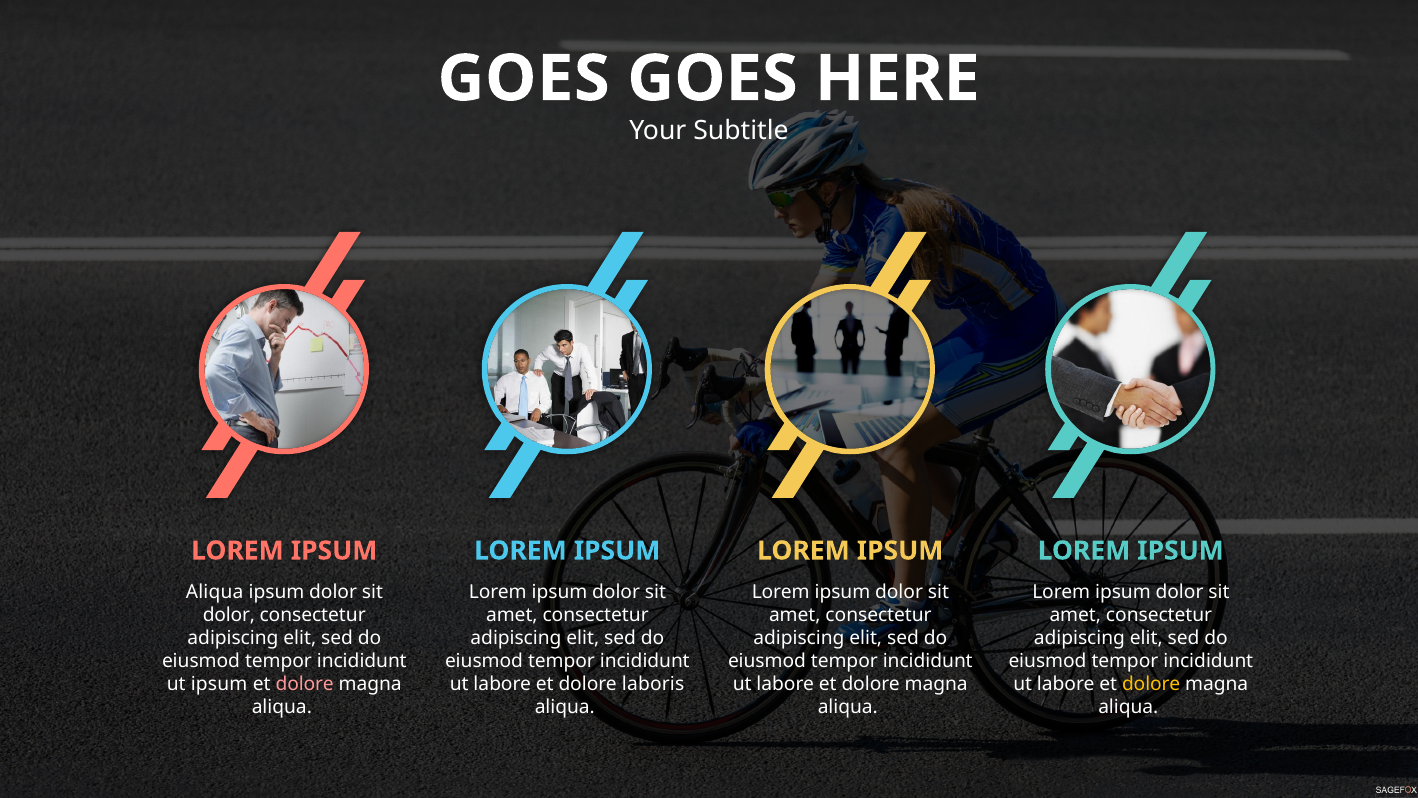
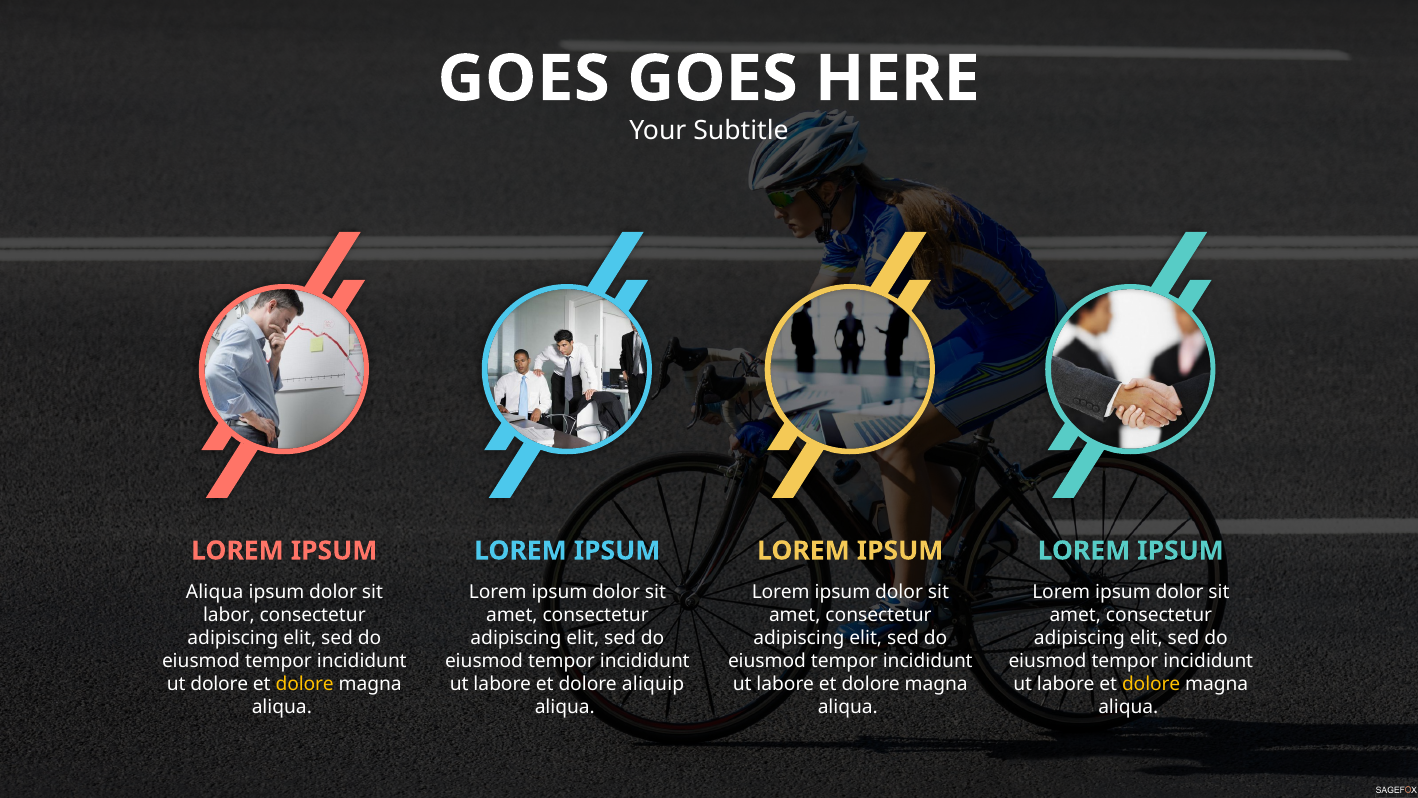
dolor: dolor -> labor (229, 615)
ut ipsum: ipsum -> dolore (219, 684)
dolore colour: pink -> yellow (305, 684)
laboris: laboris -> aliquip (653, 684)
